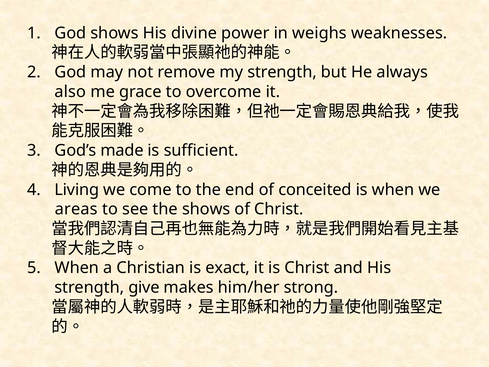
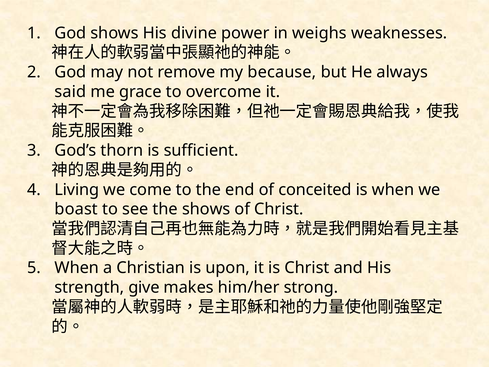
my strength: strength -> because (282, 72)
also: also -> said (70, 92)
made: made -> thorn (122, 150)
areas: areas -> boast (76, 209)
exact: exact -> upon (228, 268)
